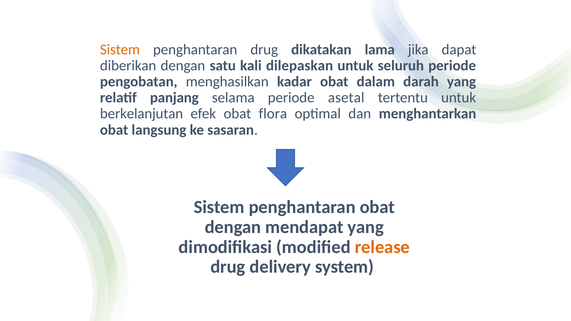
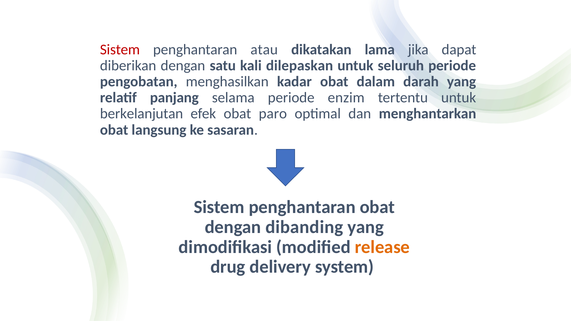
Sistem colour: orange -> red (120, 50)
penghantaran drug: drug -> atau (264, 50)
asetal: asetal -> enzim (346, 98)
flora: flora -> paro (273, 114)
mendapat: mendapat -> dibanding (304, 227)
